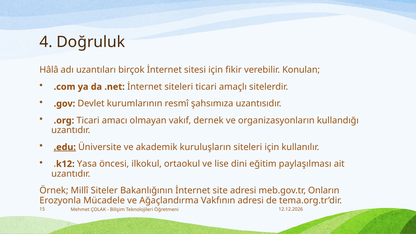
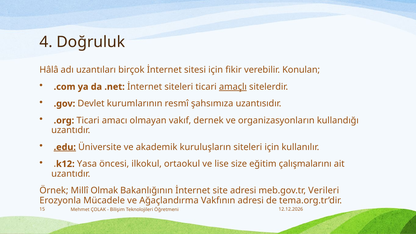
amaçlı underline: none -> present (233, 87)
dini: dini -> size (239, 164)
paylaşılması: paylaşılması -> çalışmalarını (305, 164)
Siteler: Siteler -> Olmak (104, 191)
Onların: Onların -> Verileri (324, 191)
